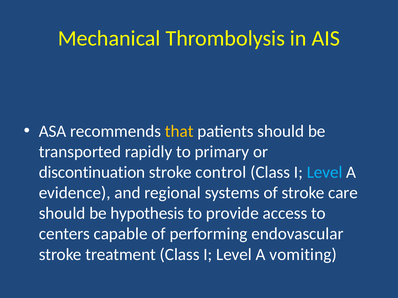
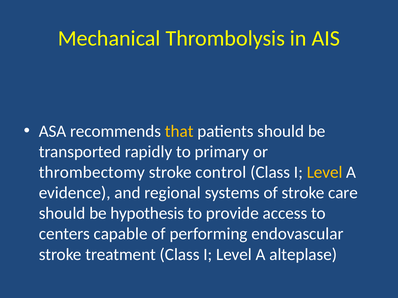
discontinuation: discontinuation -> thrombectomy (92, 173)
Level colour: light blue -> yellow (325, 173)
vomiting: vomiting -> alteplase (303, 255)
